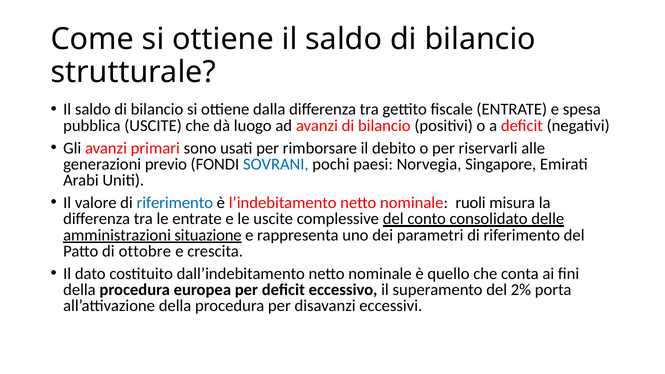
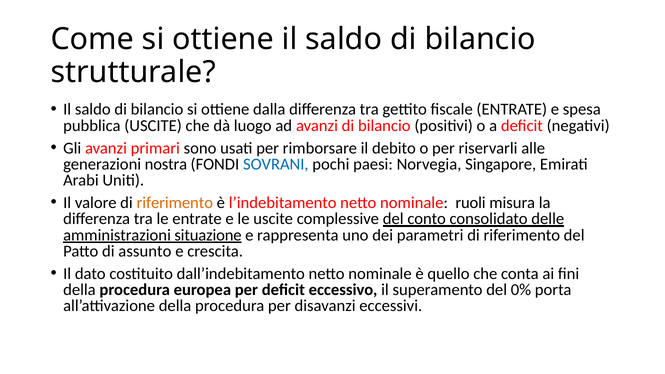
previo: previo -> nostra (166, 164)
riferimento colour: blue -> orange (175, 203)
ottobre: ottobre -> assunto (145, 251)
2%: 2% -> 0% (521, 290)
